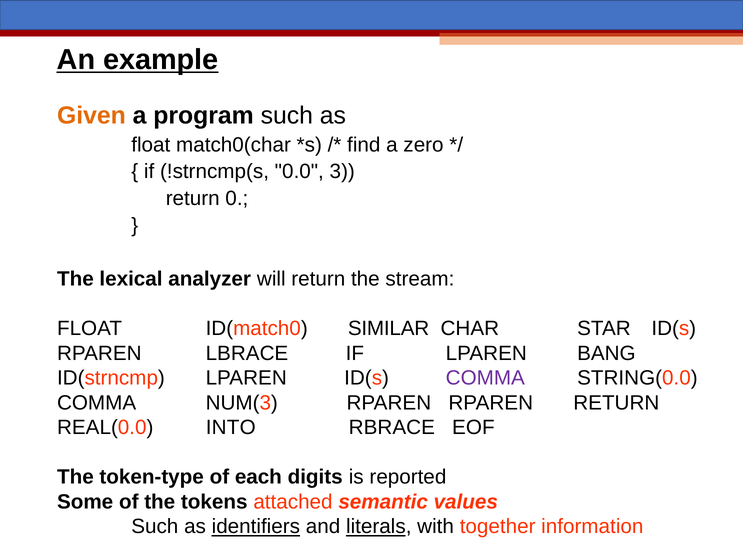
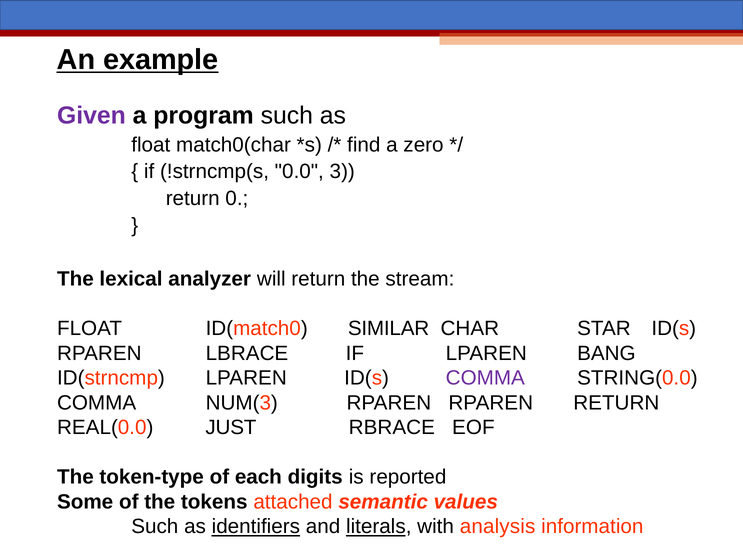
Given colour: orange -> purple (91, 116)
INTO: INTO -> JUST (231, 428)
together: together -> analysis (498, 527)
